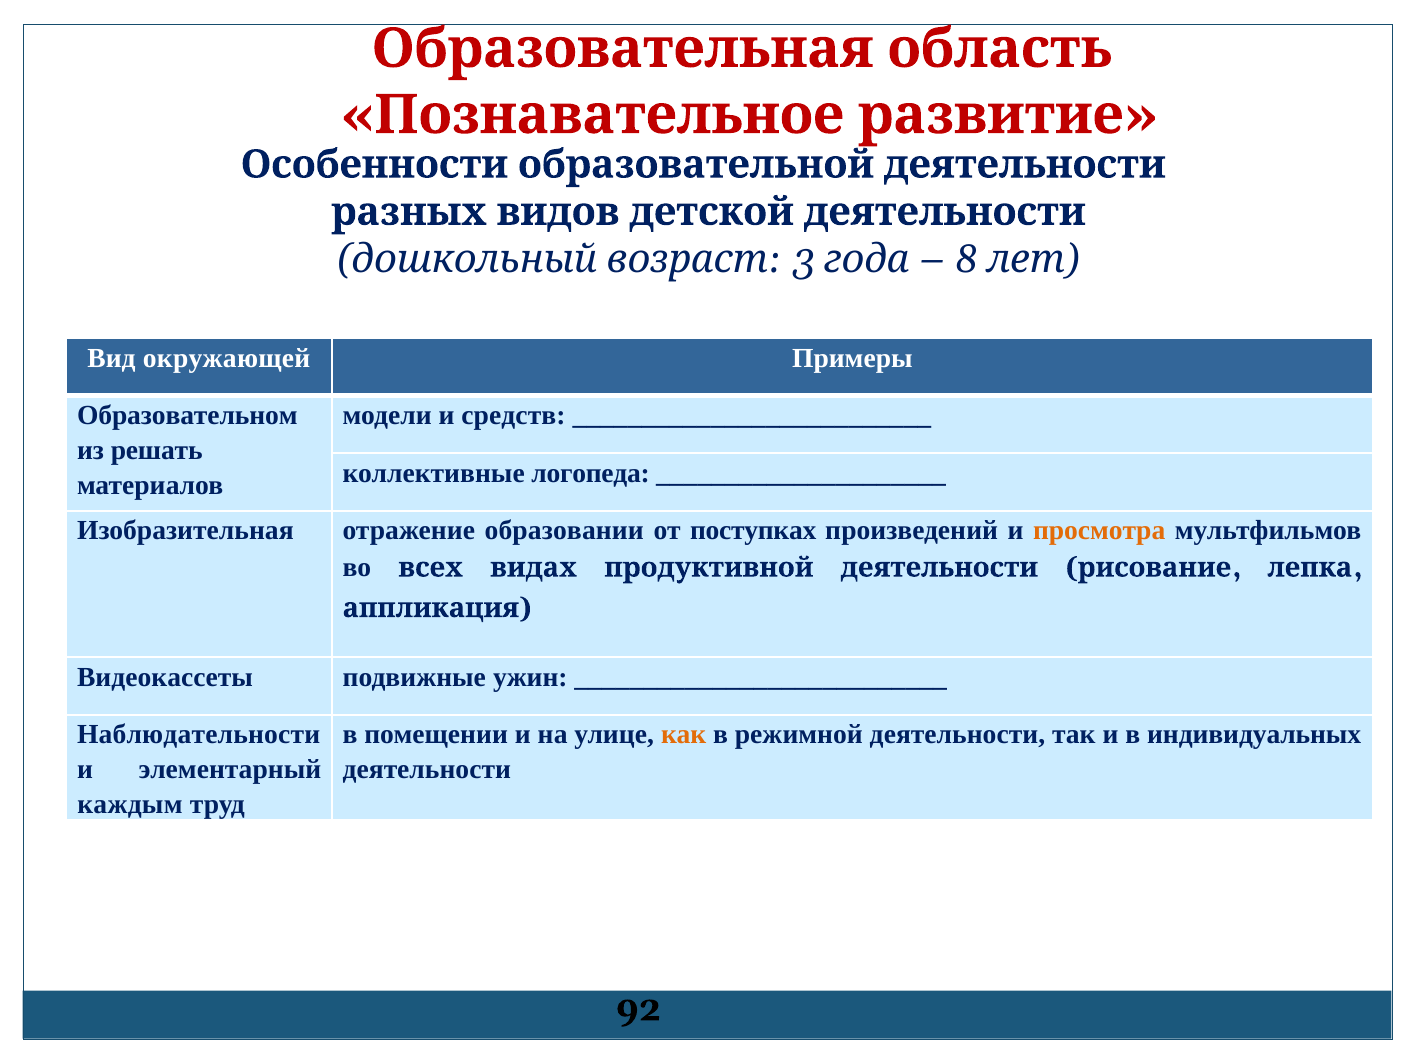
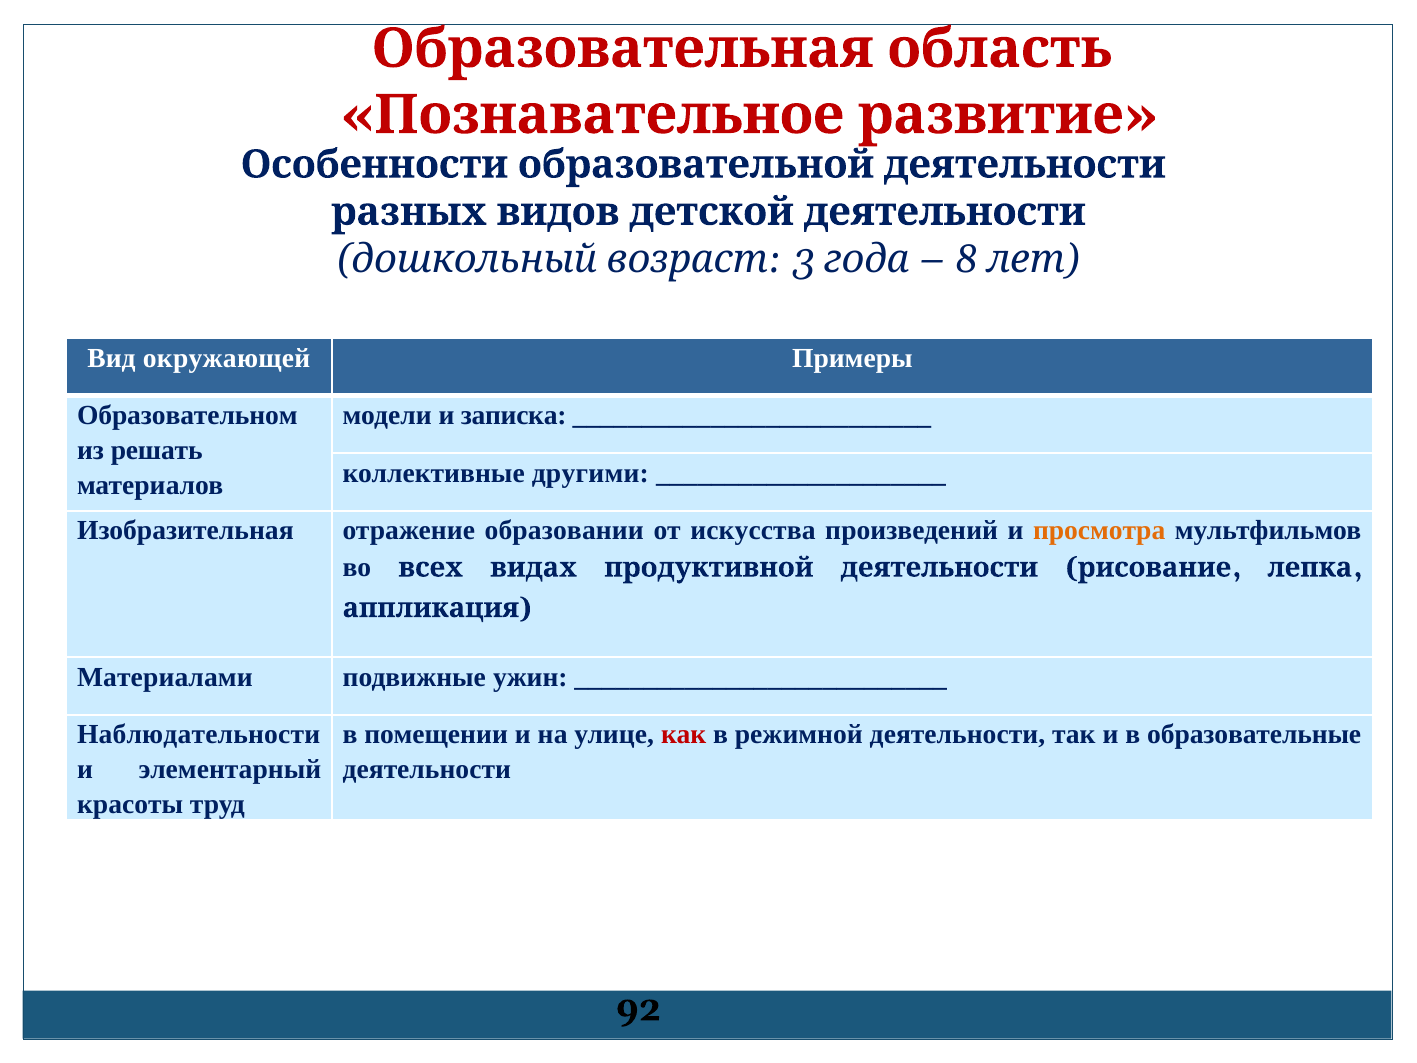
средств: средств -> записка (514, 416)
логопеда: логопеда -> другими (590, 473)
поступках: поступках -> искусства (753, 531)
Видеокассеты: Видеокассеты -> Материалами (165, 677)
как colour: orange -> red (684, 735)
индивидуальных: индивидуальных -> образовательные (1254, 735)
каждым: каждым -> красоты (130, 805)
